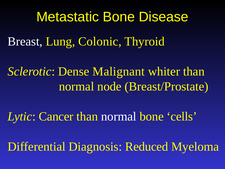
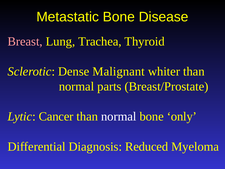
Breast colour: white -> pink (25, 41)
Colonic: Colonic -> Trachea (100, 41)
node: node -> parts (109, 86)
cells: cells -> only (182, 116)
